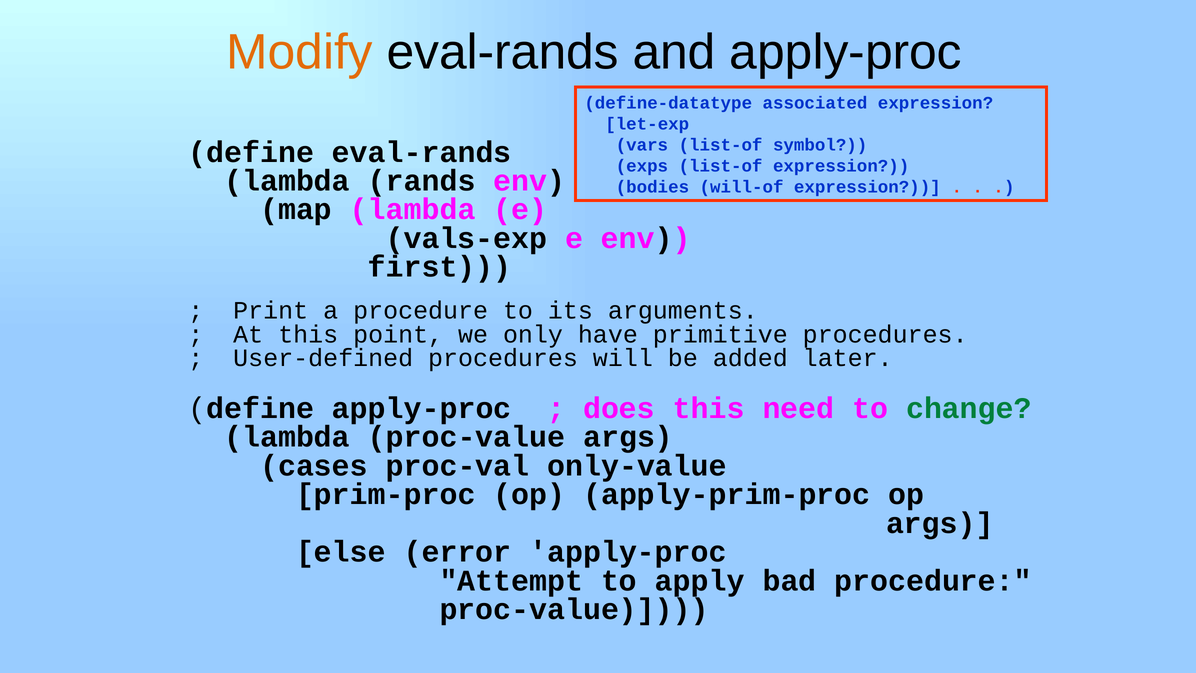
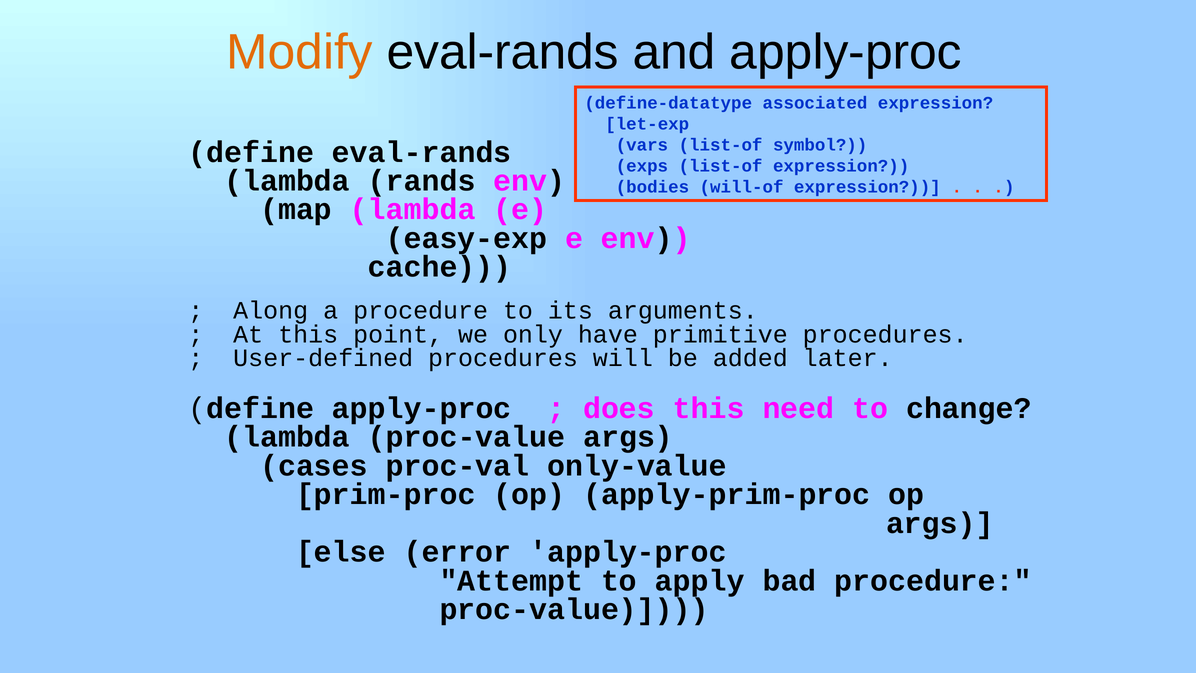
vals-exp: vals-exp -> easy-exp (466, 238)
first: first -> cache (440, 267)
Print: Print -> Along (271, 310)
change colour: green -> black (969, 408)
